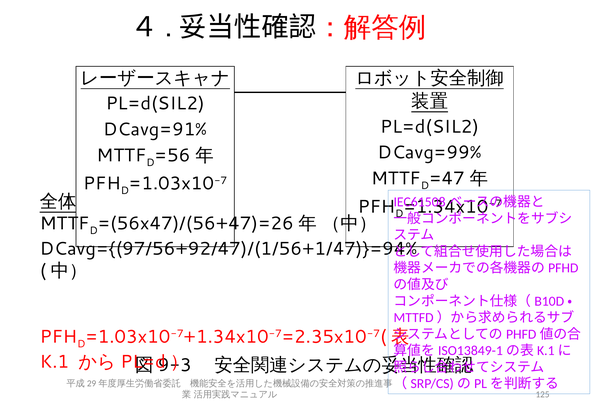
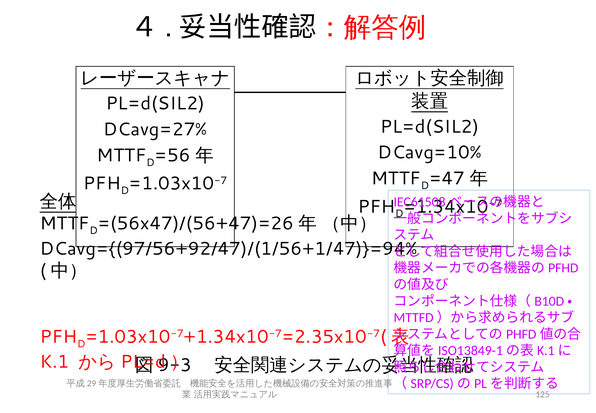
DCavg=91%: DCavg=91% -> DCavg=27% (155, 129)
DCavg=99%: DCavg=99% -> DCavg=10% (430, 152)
